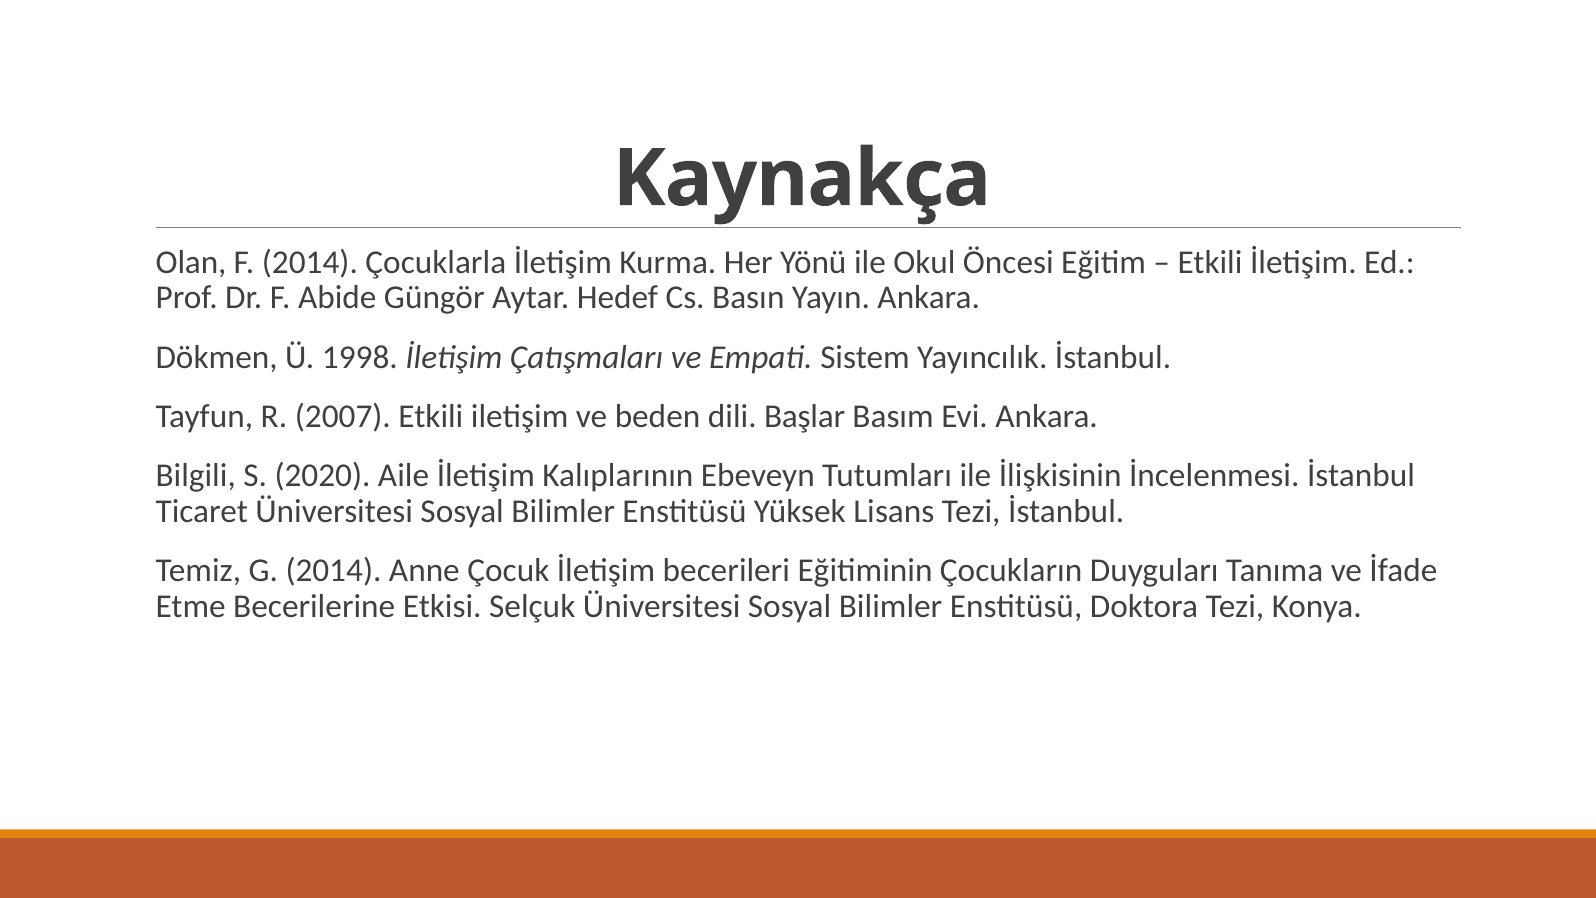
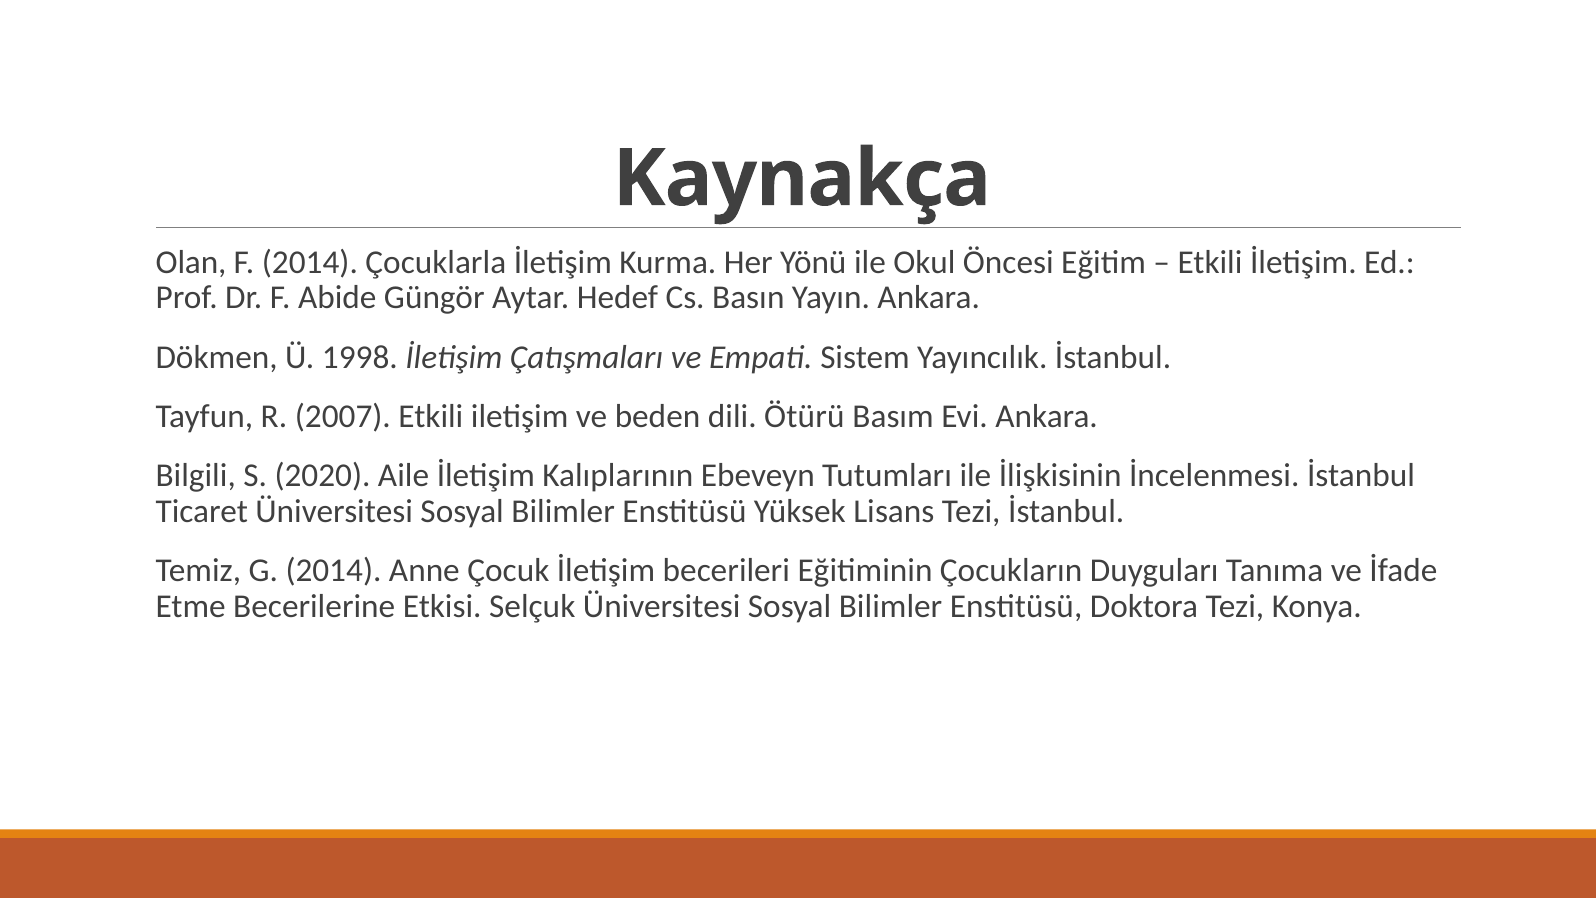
Başlar: Başlar -> Ötürü (804, 416)
